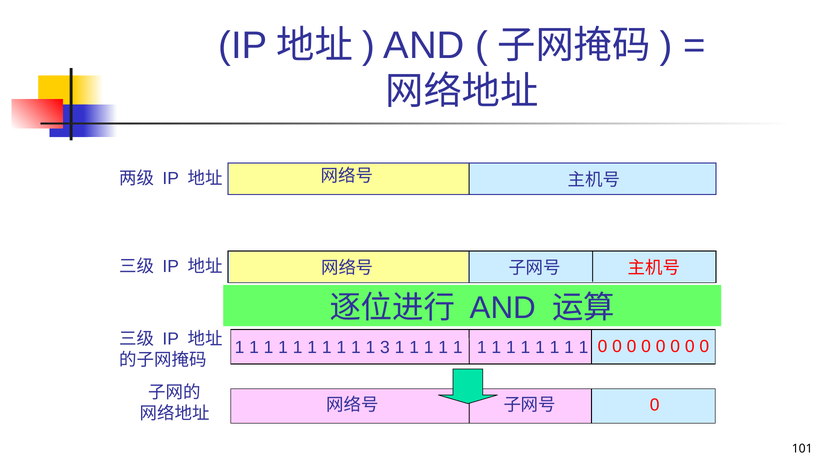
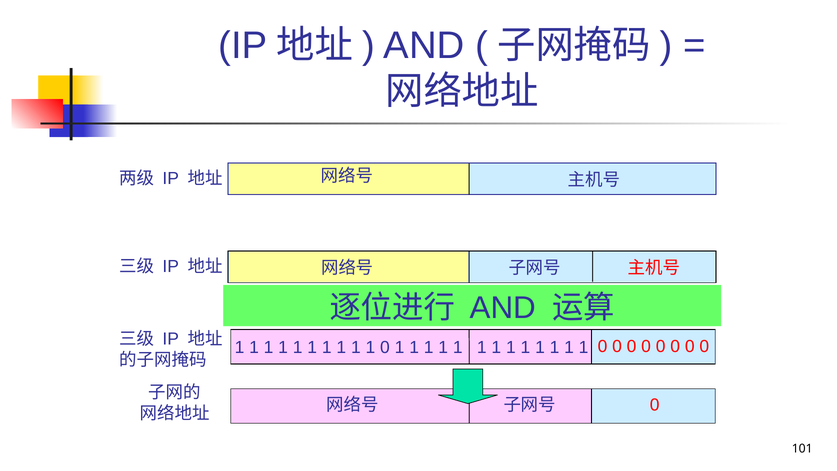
3: 3 -> 0 (385, 348)
